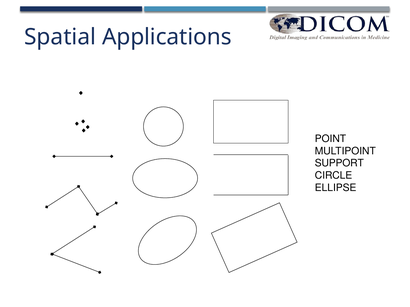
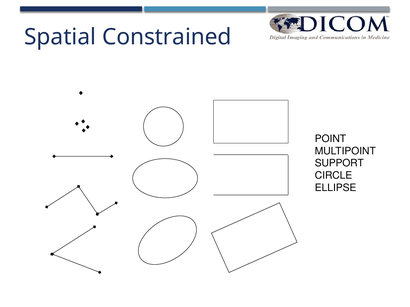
Applications: Applications -> Constrained (167, 37)
